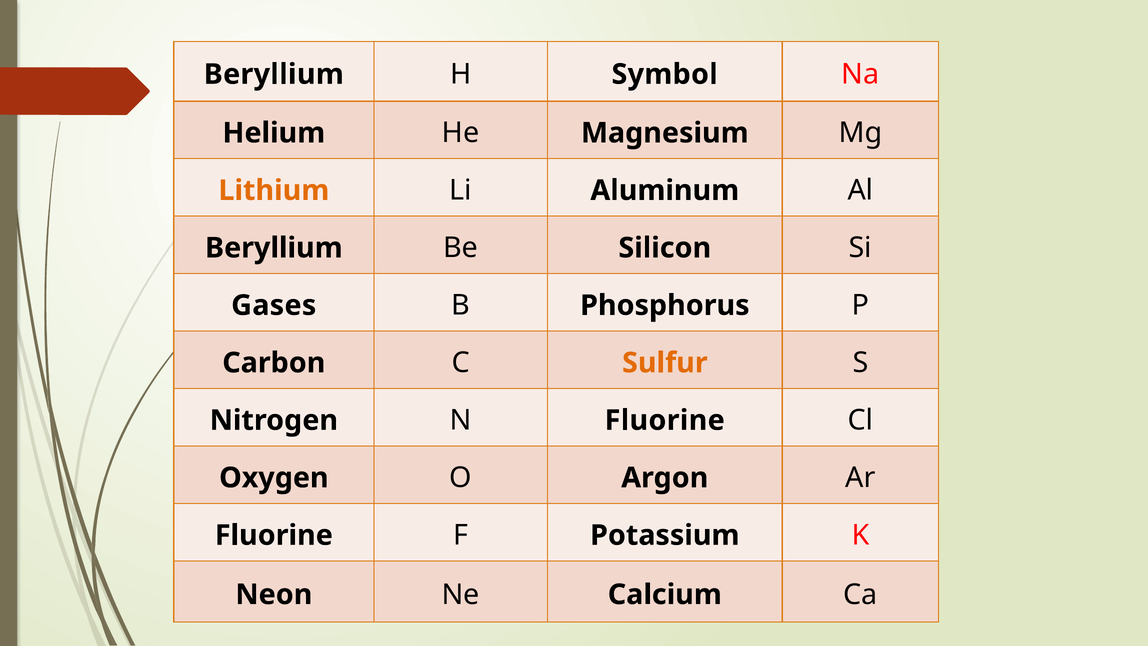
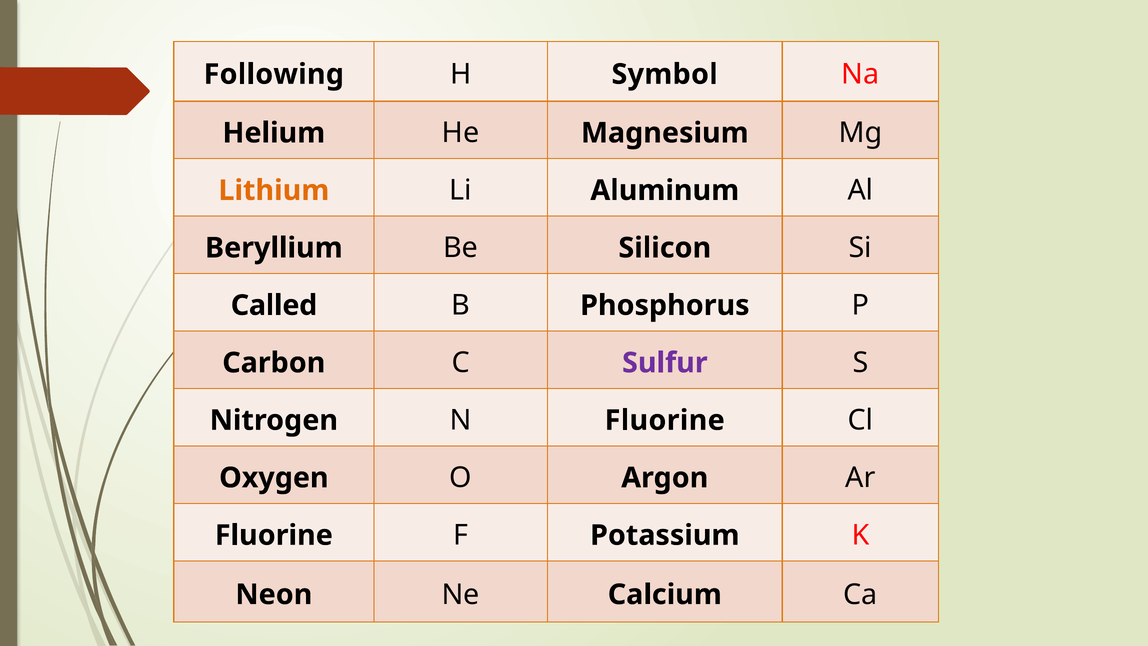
Beryllium: Beryllium -> Following (274, 74)
Gases: Gases -> Called (274, 305)
Sulfur colour: orange -> purple (665, 363)
